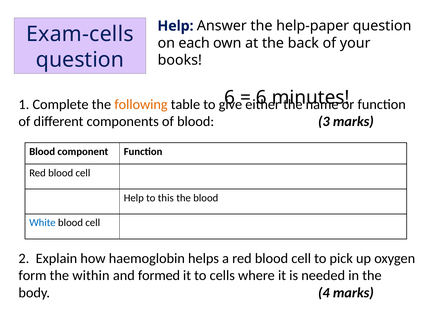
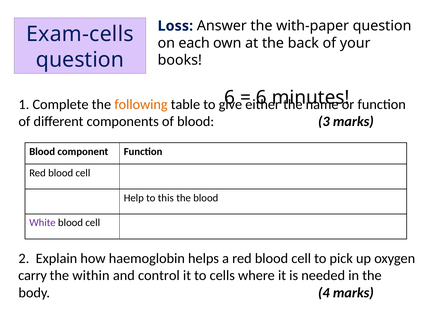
Help: Help -> Loss (175, 26)
help-paper: help-paper -> with-paper (313, 26)
White colour: blue -> purple (42, 223)
form: form -> carry (33, 276)
formed: formed -> control (159, 276)
